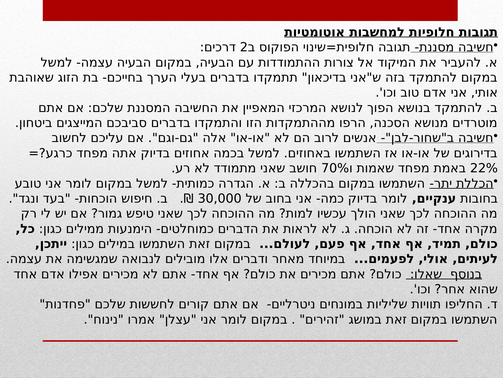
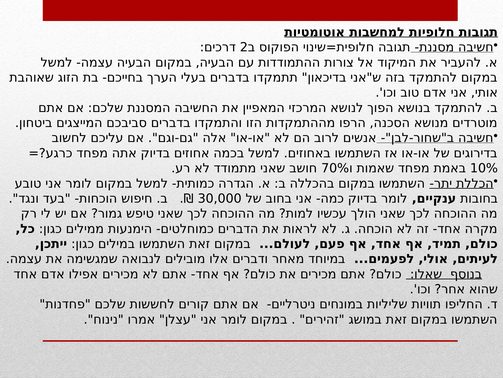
22%: 22% -> 10% (484, 168)
